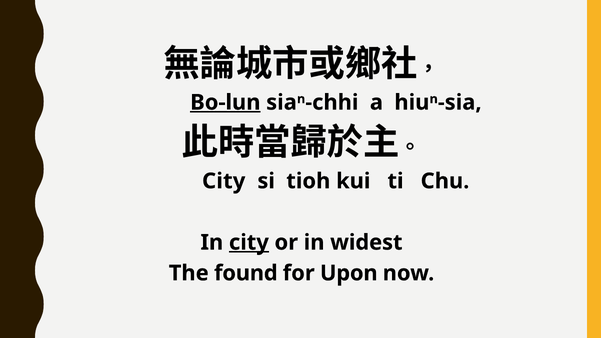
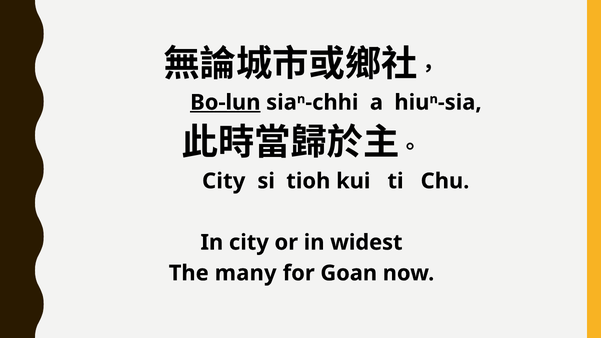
city underline: present -> none (249, 242)
found: found -> many (246, 273)
Upon: Upon -> Goan (349, 273)
